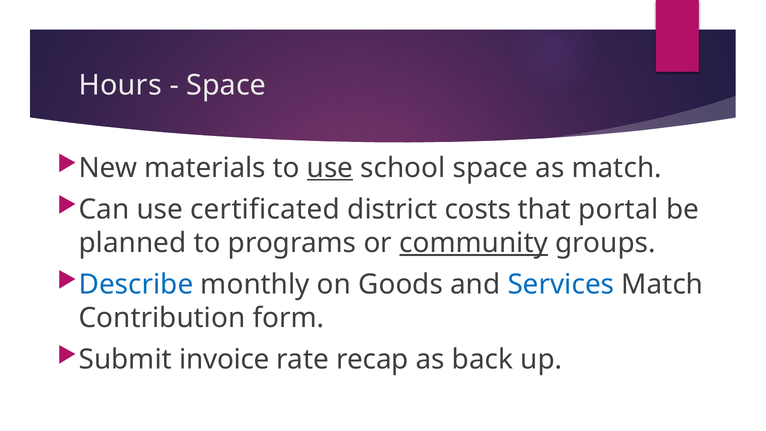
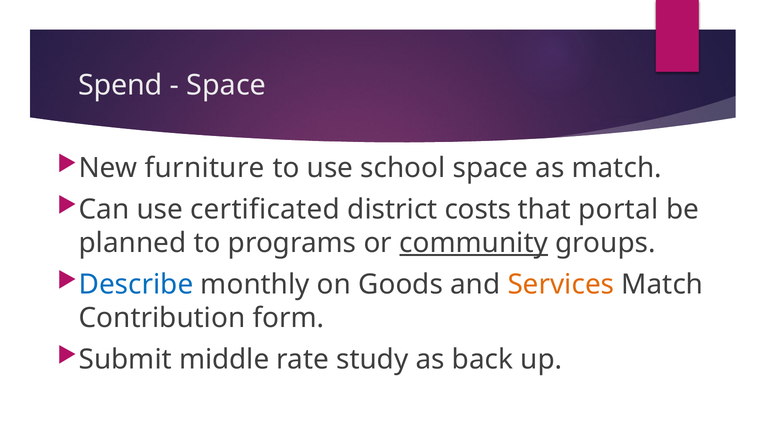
Hours: Hours -> Spend (120, 85)
materials: materials -> furniture (205, 168)
use underline: present -> none (330, 168)
Services colour: blue -> orange (561, 284)
invoice: invoice -> middle (224, 359)
recap: recap -> study (372, 359)
